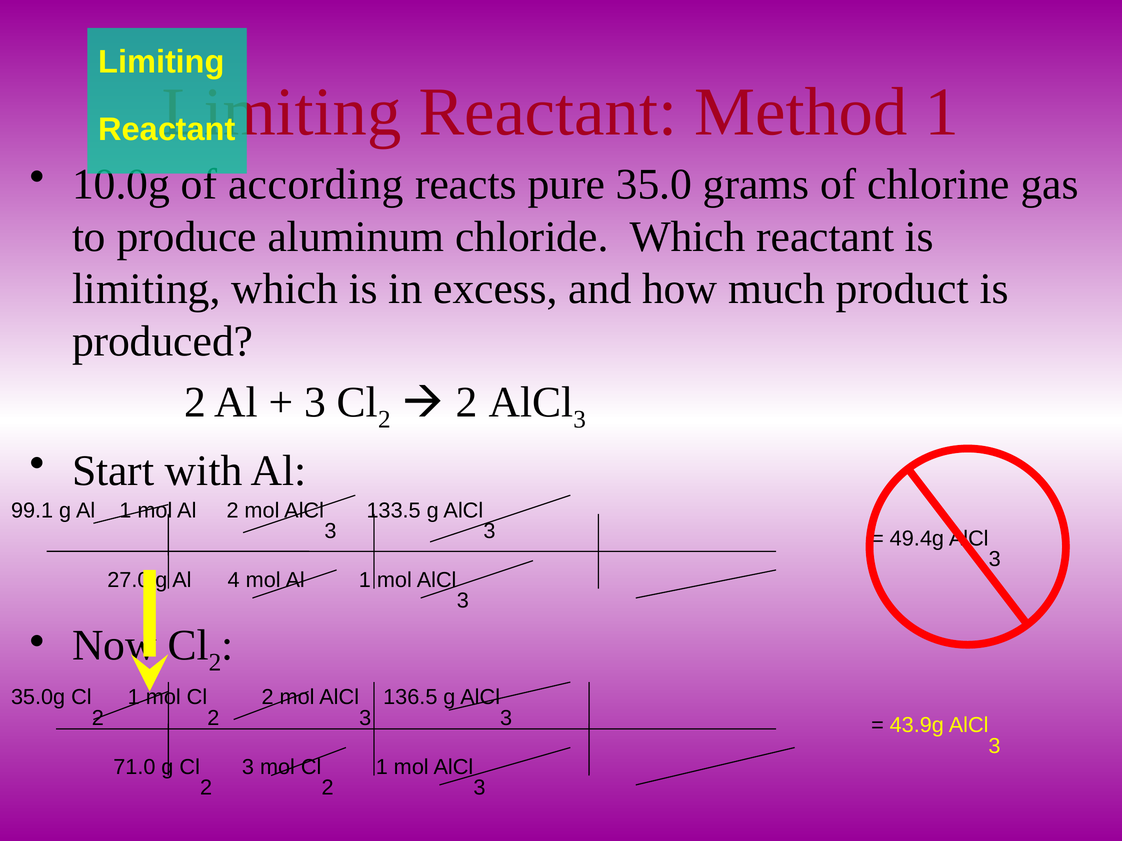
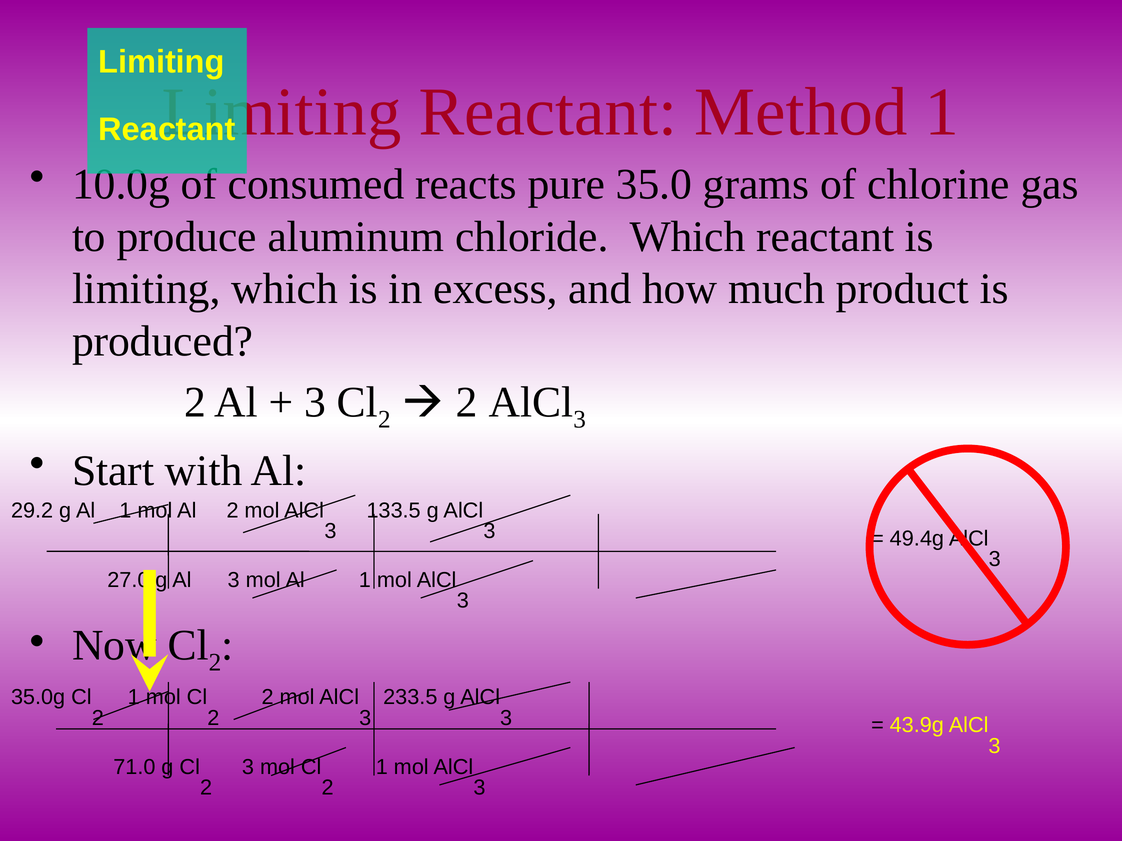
according: according -> consumed (316, 184)
99.1: 99.1 -> 29.2 (32, 511)
Al 4: 4 -> 3 (234, 581)
136.5: 136.5 -> 233.5 (410, 698)
